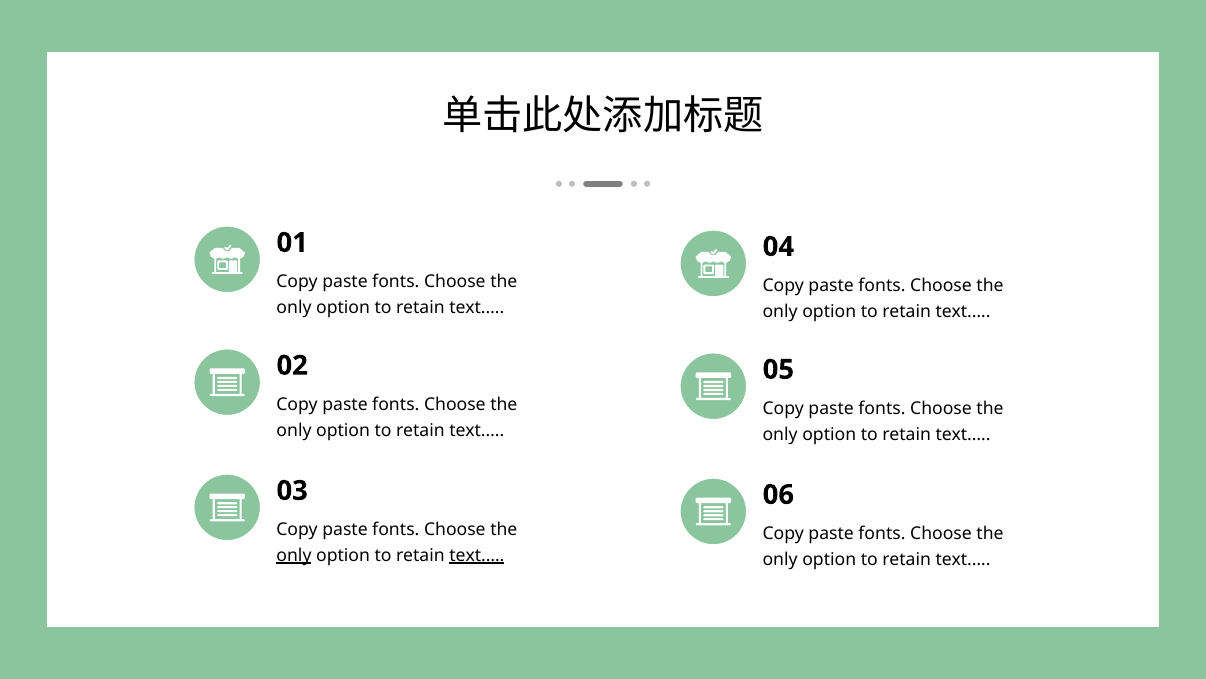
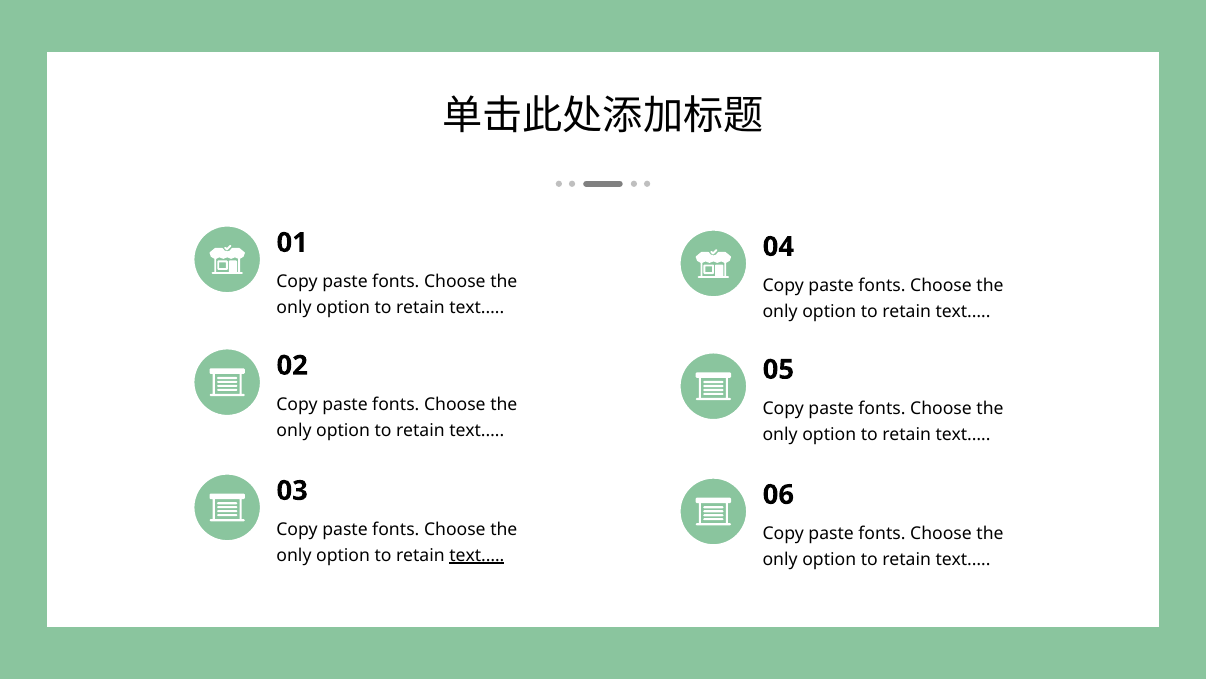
only underline: present -> none (294, 555)
